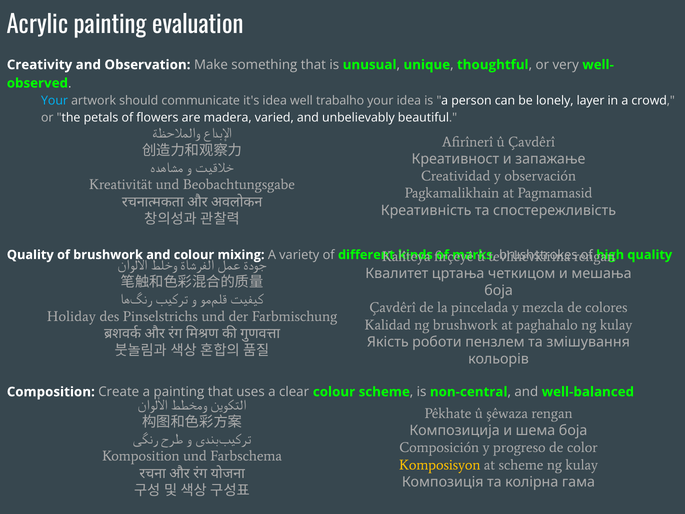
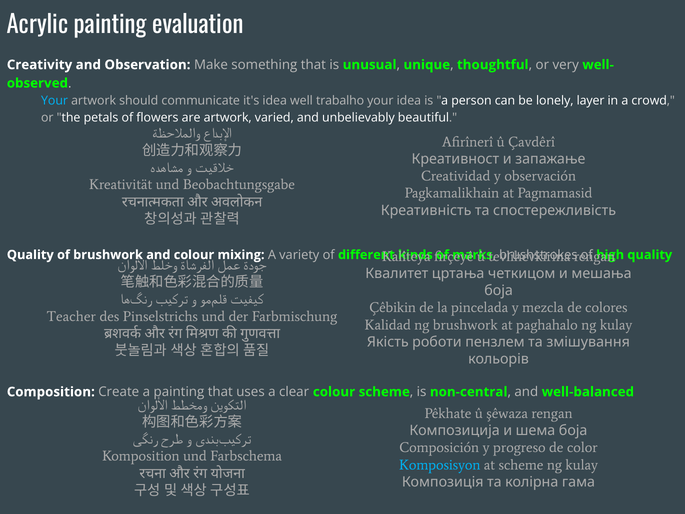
are madera: madera -> artwork (228, 118)
Çavdêrî: Çavdêrî -> Çêbikin (393, 308)
Holiday: Holiday -> Teacher (71, 316)
Komposisyon colour: yellow -> light blue (440, 465)
